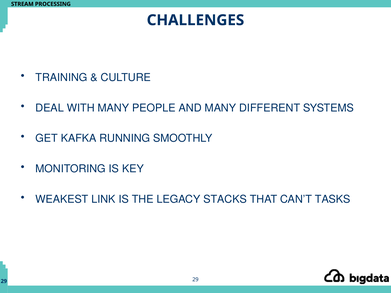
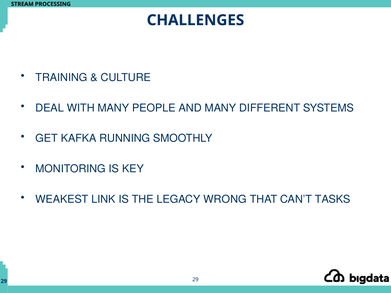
STACKS: STACKS -> WRONG (225, 199)
